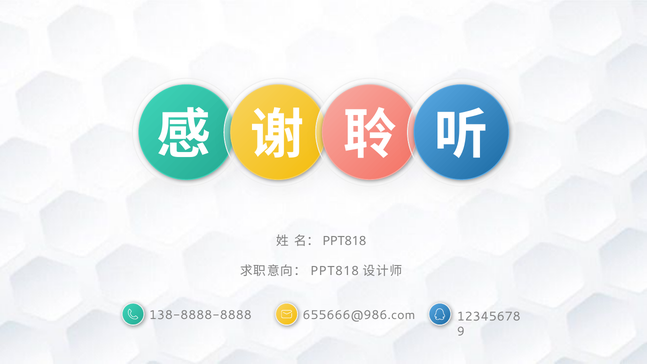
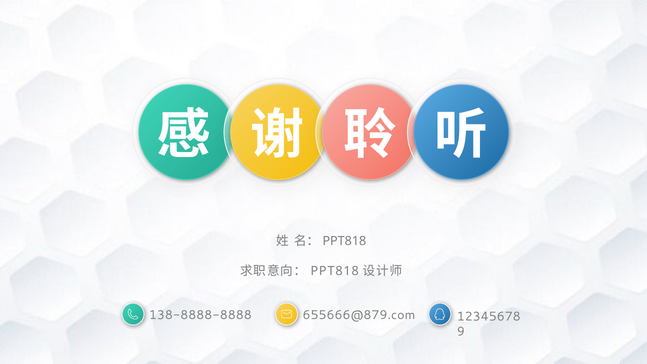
655666@986.com: 655666@986.com -> 655666@879.com (359, 315)
